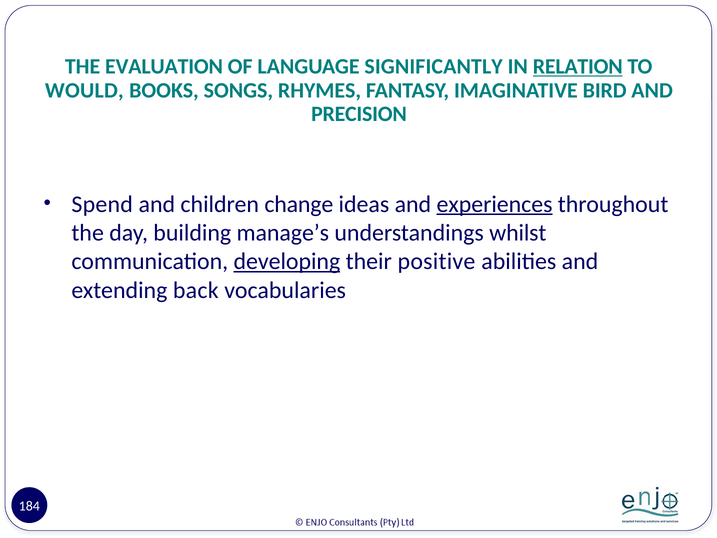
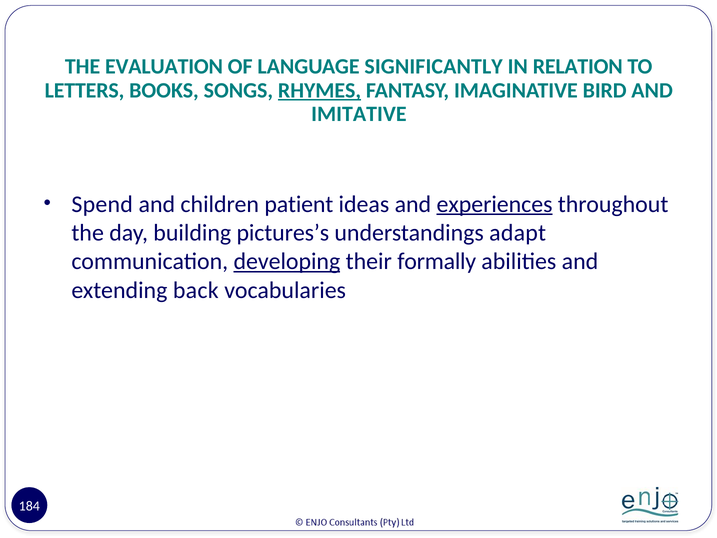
RELATION underline: present -> none (578, 67)
WOULD: WOULD -> LETTERS (84, 90)
RHYMES underline: none -> present (320, 90)
PRECISION: PRECISION -> IMITATIVE (359, 114)
change: change -> patient (299, 204)
manage’s: manage’s -> pictures’s (283, 233)
whilst: whilst -> adapt (518, 233)
positive: positive -> formally (437, 261)
